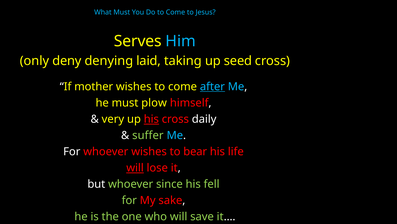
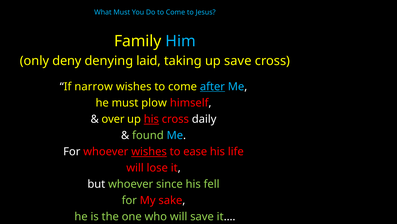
Serves: Serves -> Family (138, 41)
up seed: seed -> save (238, 61)
mother: mother -> narrow (94, 86)
very: very -> over (113, 119)
suffer: suffer -> found (148, 135)
wishes underline: none -> present (149, 151)
bear: bear -> ease (195, 151)
will underline: present -> none (135, 167)
